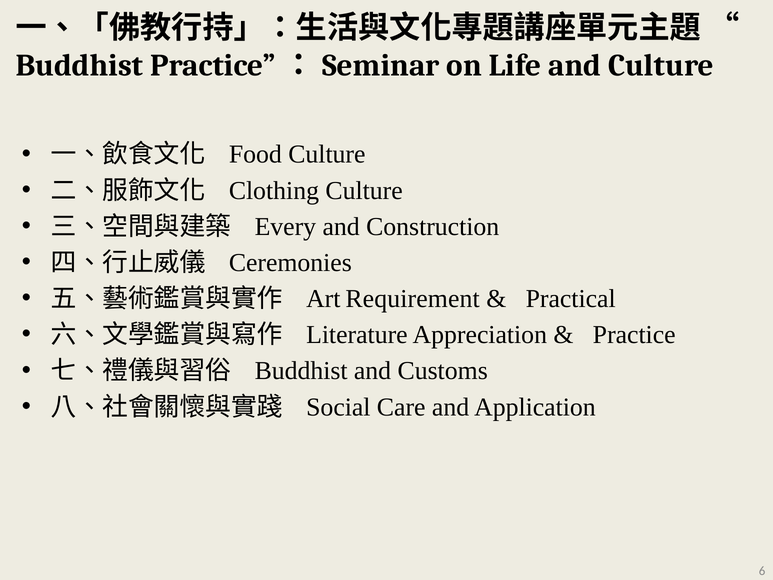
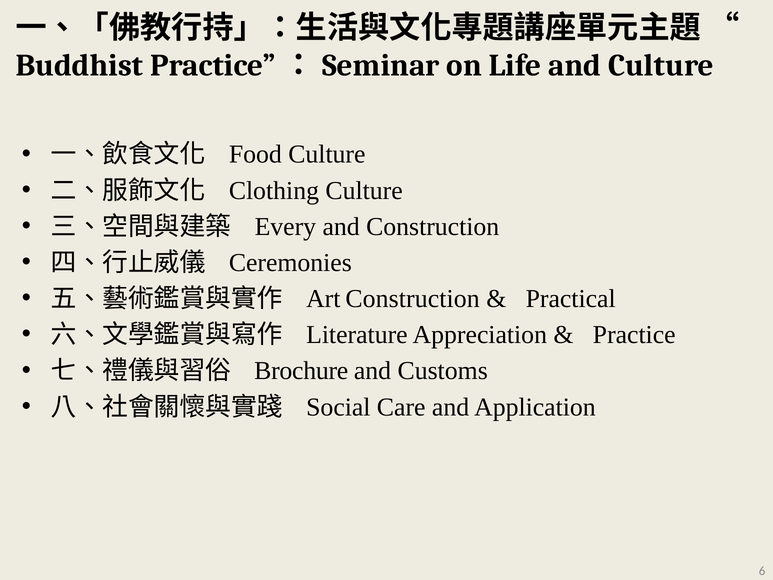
Art Requirement: Requirement -> Construction (413, 299)
Buddhist: Buddhist -> Brochure (301, 371)
